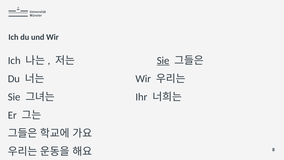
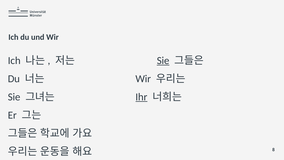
Ihr underline: none -> present (142, 97)
